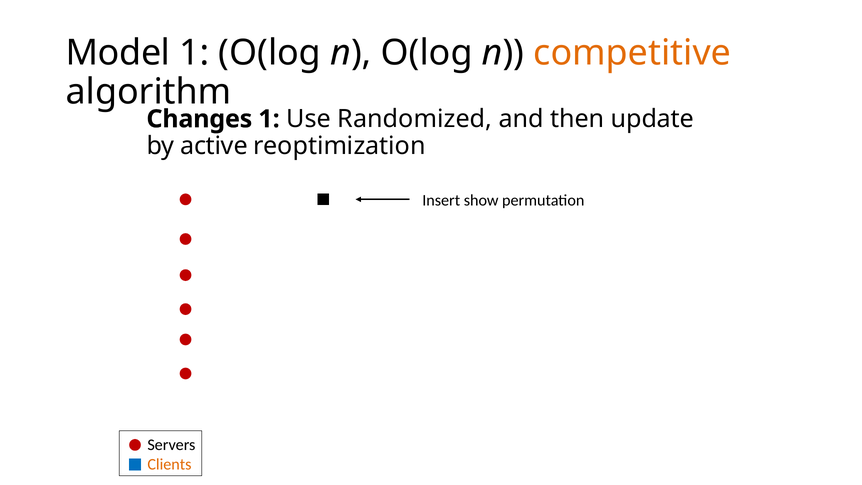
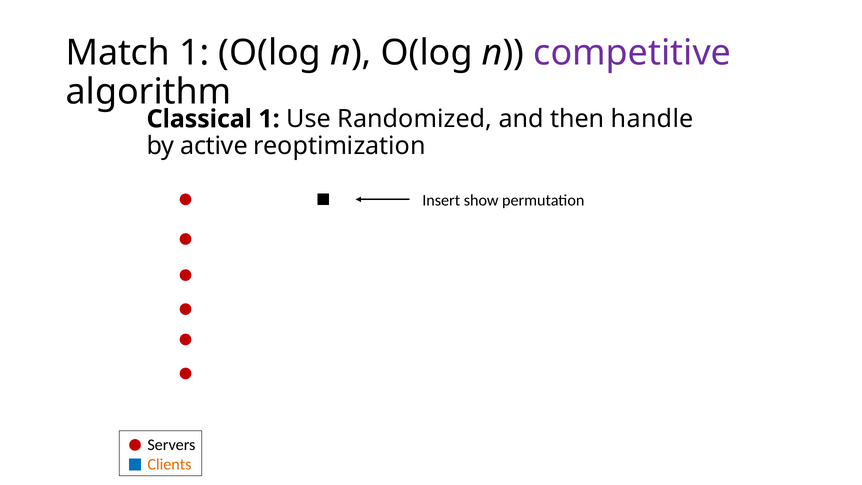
Model: Model -> Match (118, 53)
competitive colour: orange -> purple (632, 53)
Changes: Changes -> Classical (199, 119)
update: update -> handle (652, 119)
